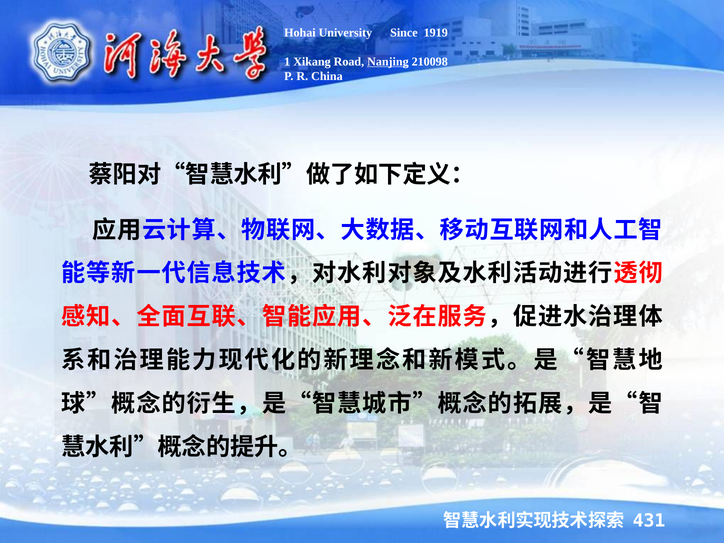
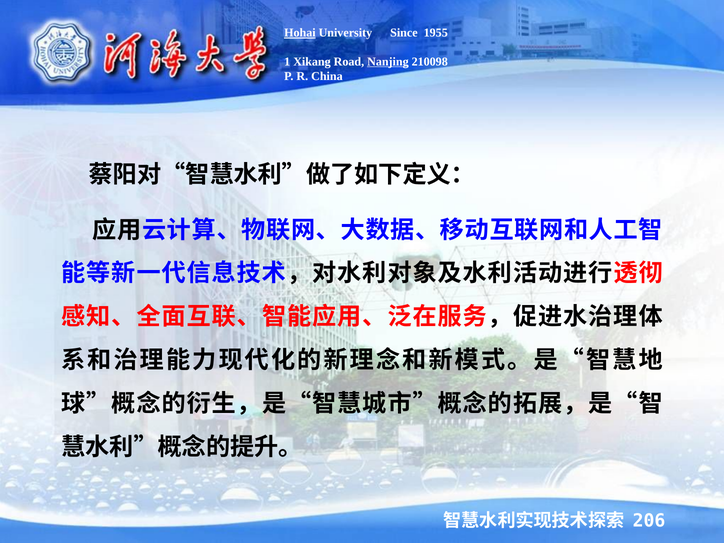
Hohai underline: none -> present (300, 33)
1919: 1919 -> 1955 (436, 33)
431: 431 -> 206 (649, 521)
